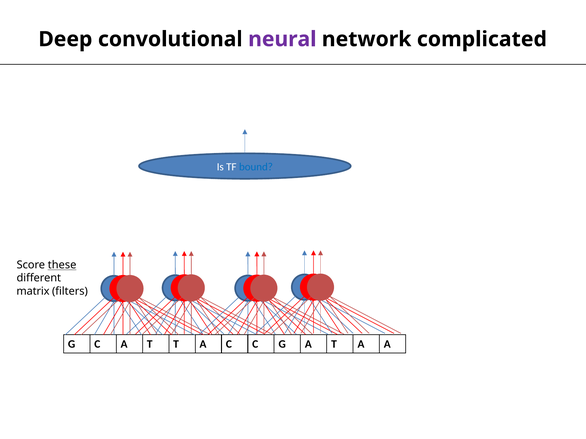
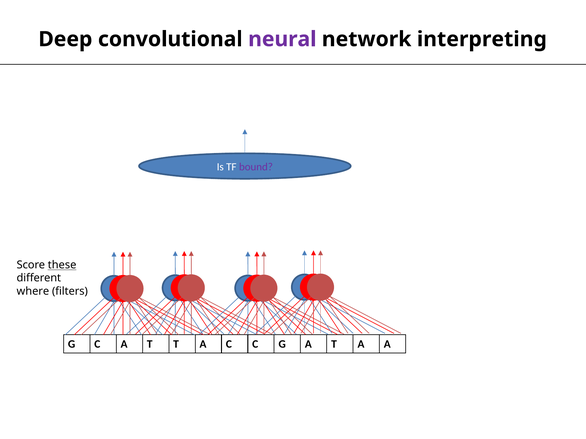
complicated: complicated -> interpreting (482, 39)
bound colour: blue -> purple (256, 167)
matrix: matrix -> where (33, 292)
